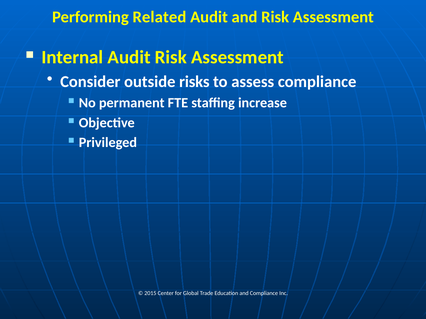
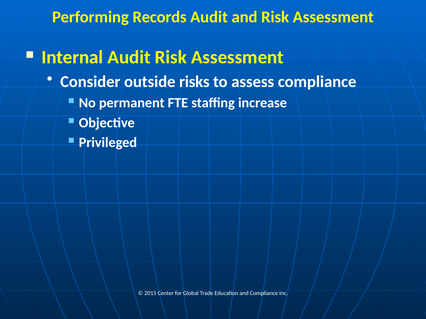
Related: Related -> Records (160, 17)
